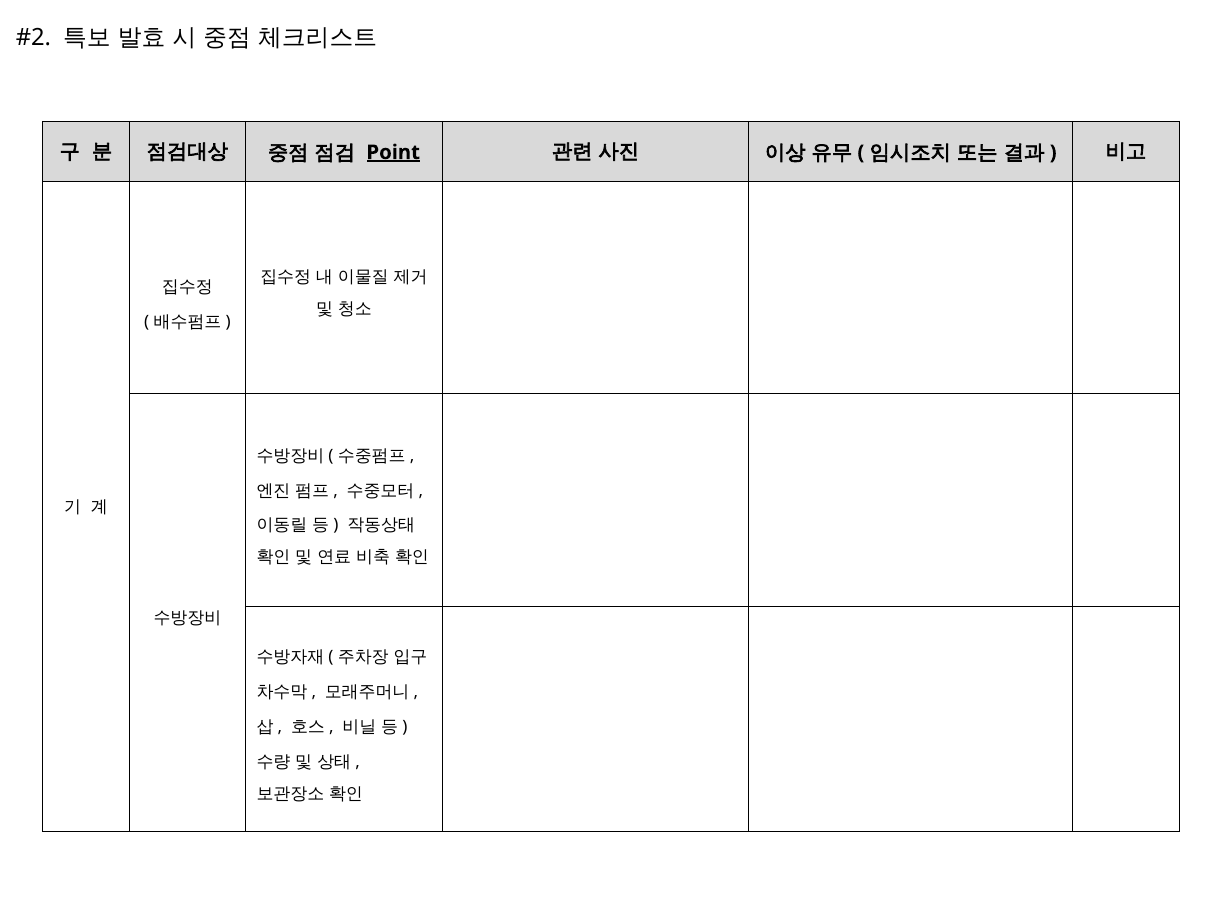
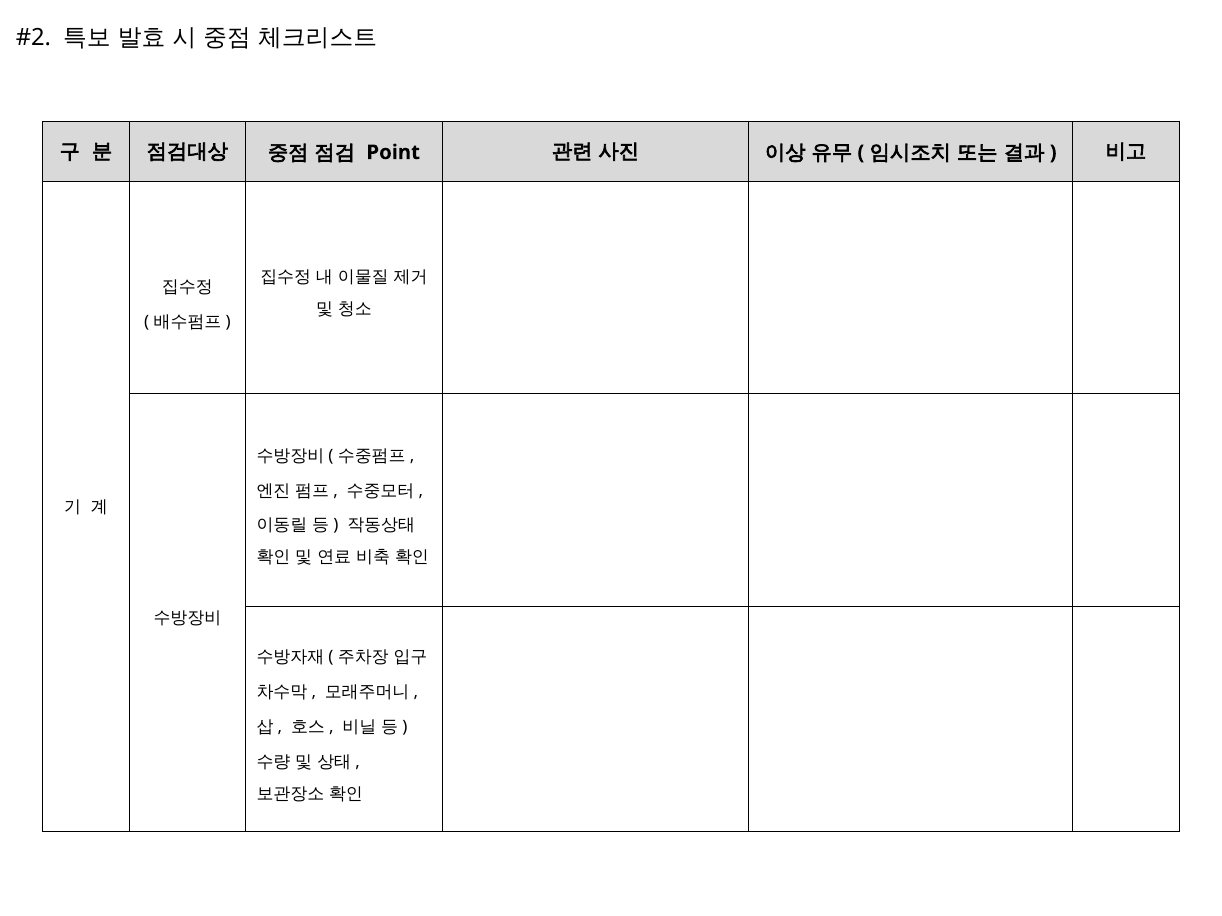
Point underline: present -> none (393, 152)
